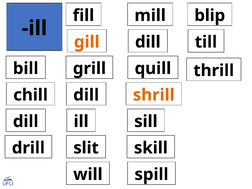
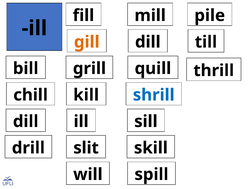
blip: blip -> pile (210, 15)
dill: dill -> kill (86, 95)
shrill colour: orange -> blue (154, 95)
